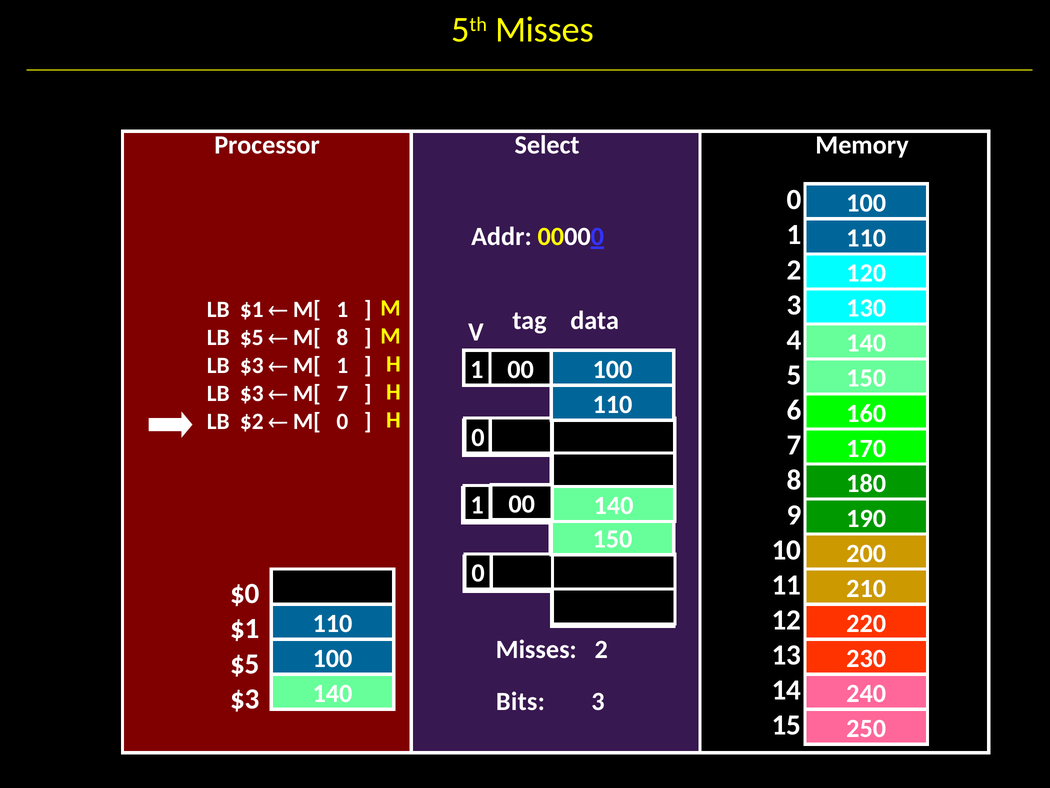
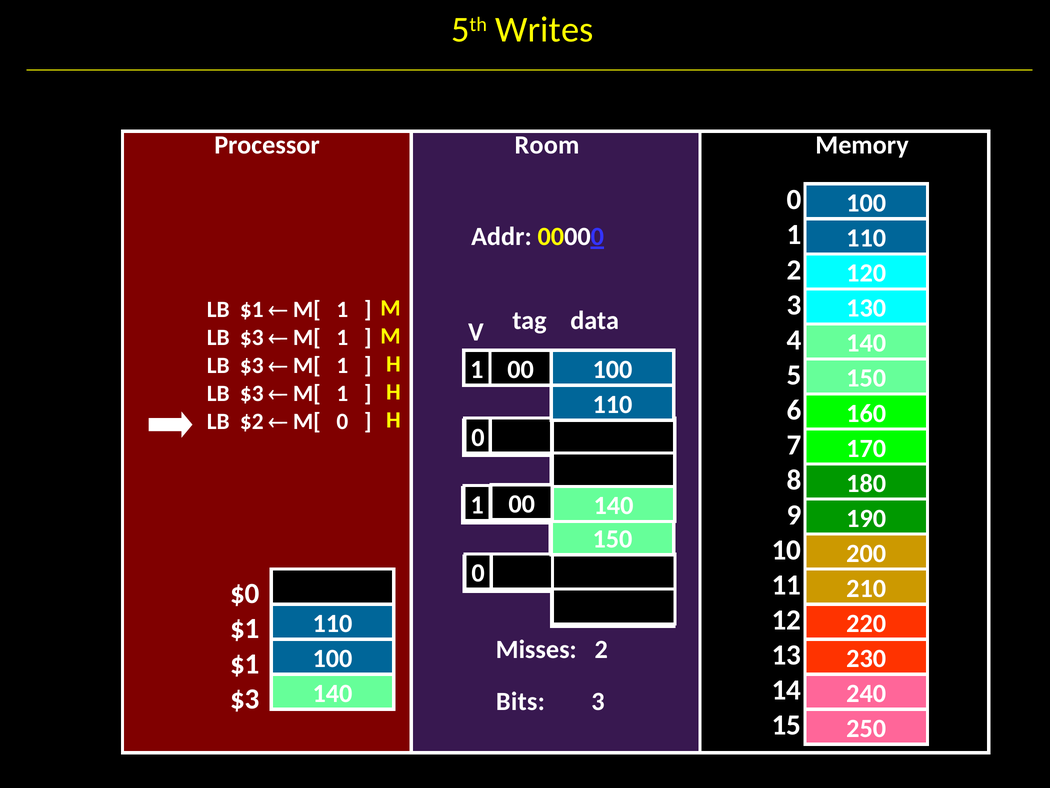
5th Misses: Misses -> Writes (544, 30)
Select: Select -> Room (547, 145)
$5: $5 -> $3 (252, 337)
8: 8 -> 1 (342, 337)
7: 7 -> 1 (342, 393)
$5: $5 -> $1 (245, 663)
